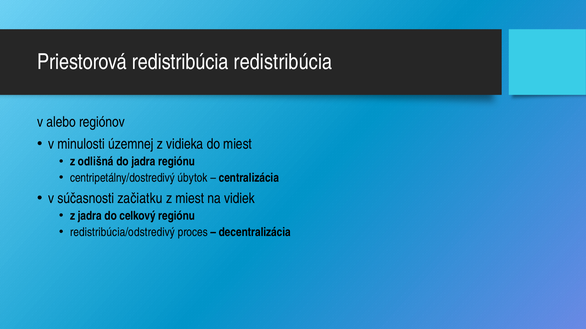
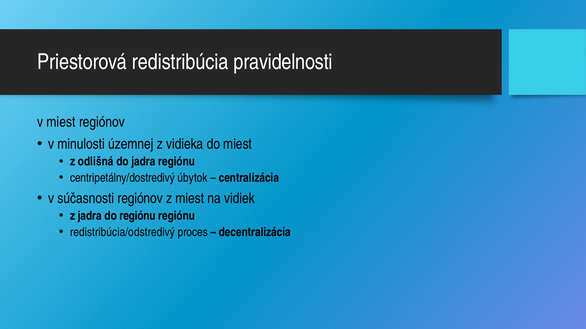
redistribúcia redistribúcia: redistribúcia -> pravidelnosti (283, 62)
v alebo: alebo -> miest (61, 122)
súčasnosti začiatku: začiatku -> regiónov (140, 199)
do celkový: celkový -> regiónu (138, 216)
